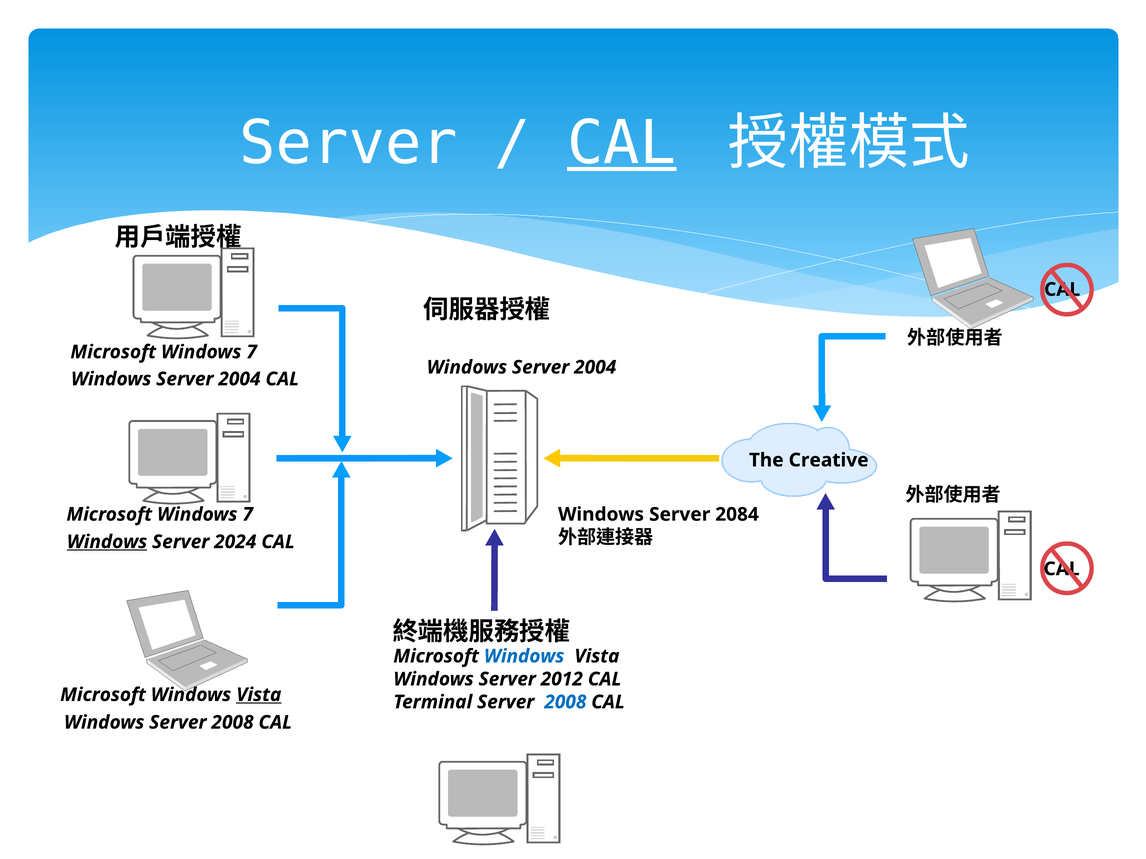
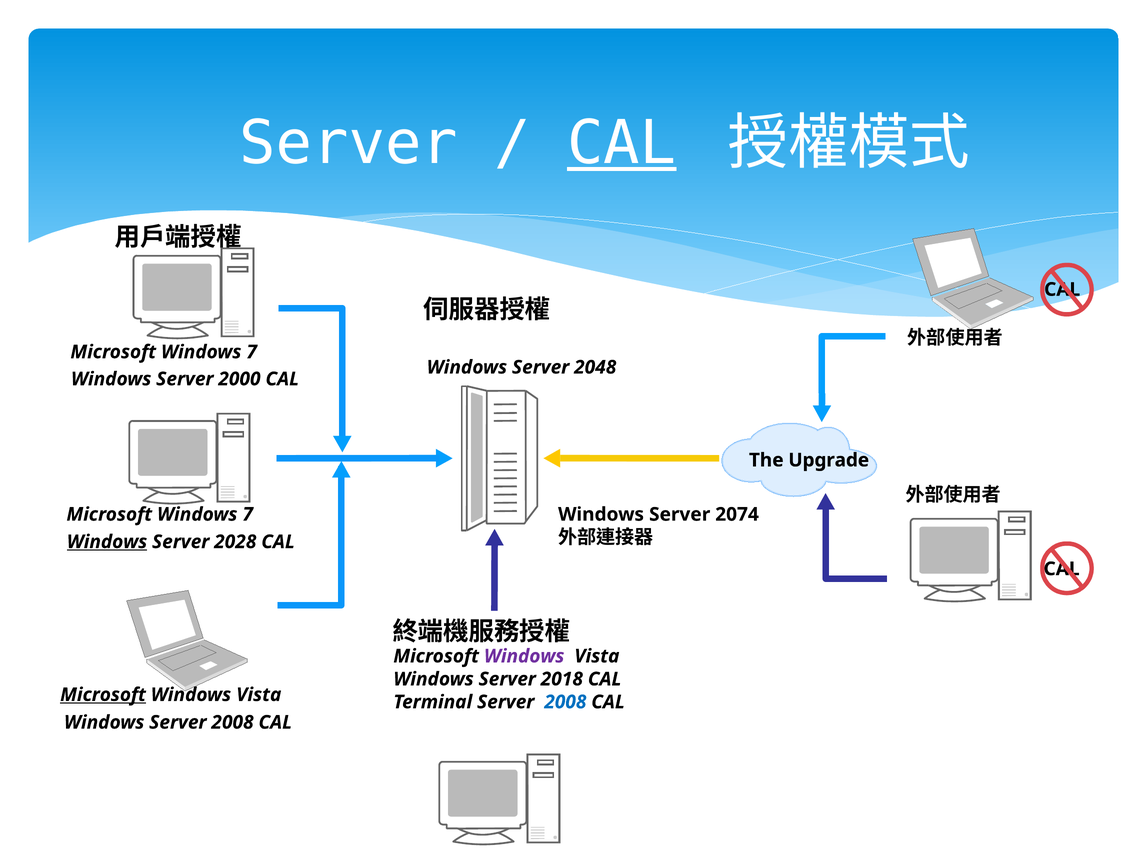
2004: 2004 -> 2048 (595, 368)
2004: 2004 -> 2000 (239, 379)
Creative: Creative -> Upgrade (829, 460)
2084: 2084 -> 2074 (737, 515)
2024: 2024 -> 2028 (235, 542)
Windows colour: blue -> purple (524, 657)
2012: 2012 -> 2018 (562, 679)
Microsoft underline: none -> present (103, 695)
Vista underline: present -> none (259, 695)
